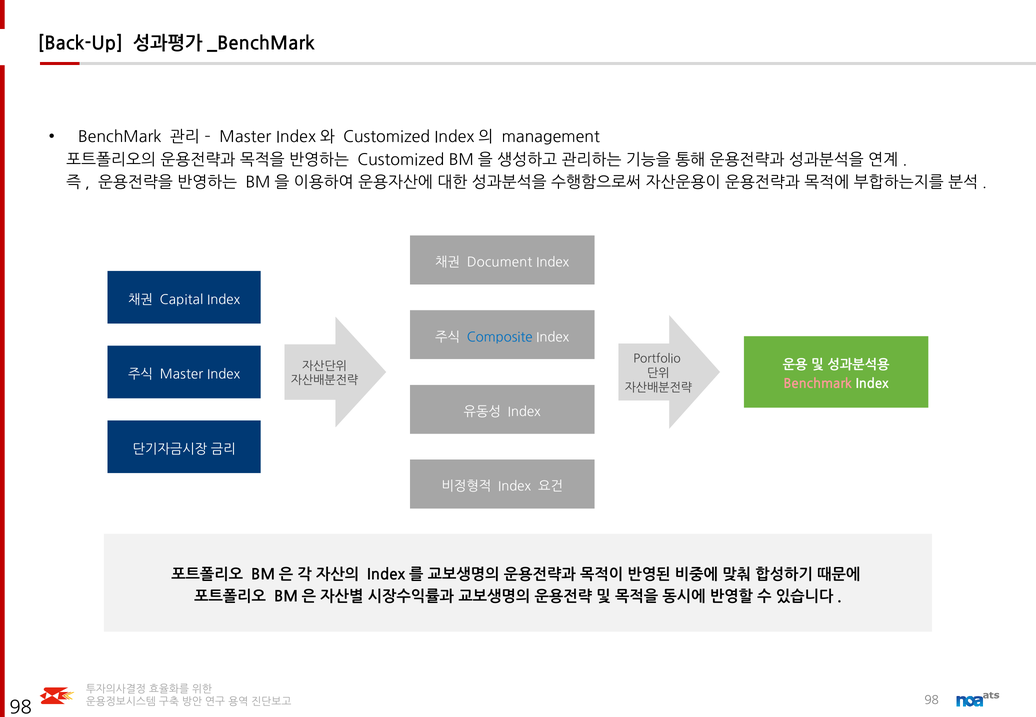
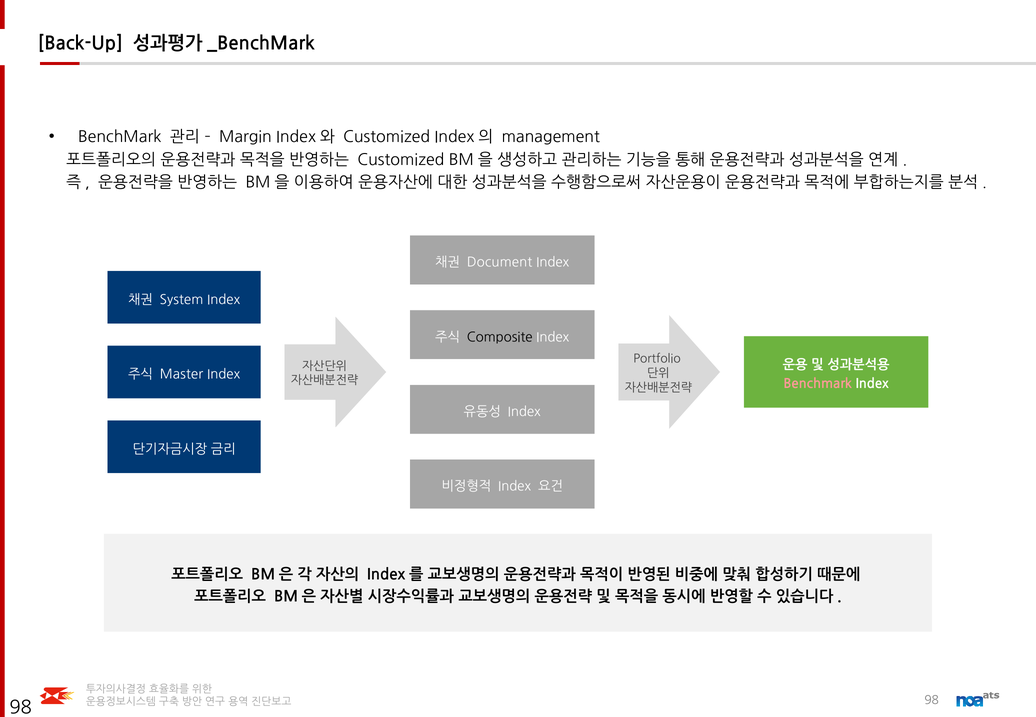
Master: Master -> Margin (245, 137)
Capital: Capital -> System (182, 300)
Composite colour: blue -> black (500, 337)
